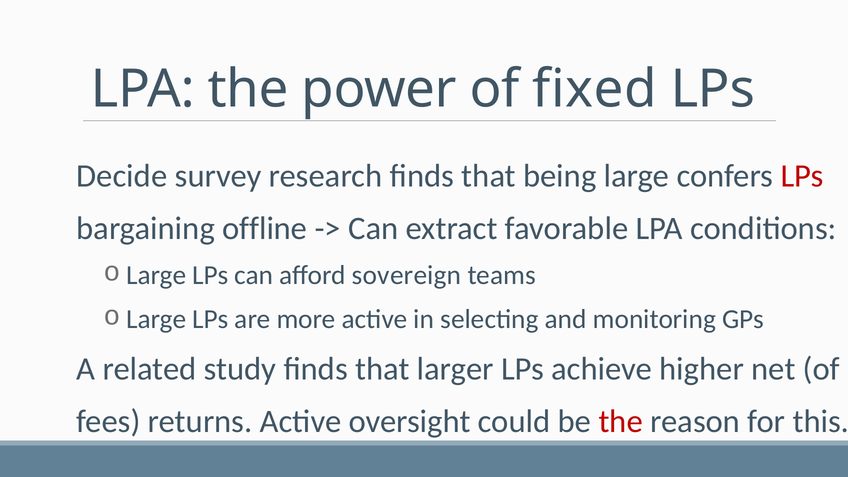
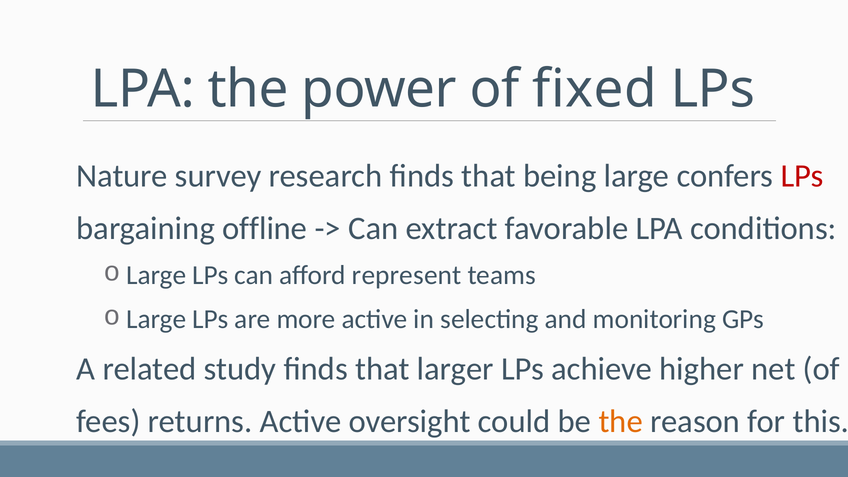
Decide: Decide -> Nature (122, 176)
sovereign: sovereign -> represent (407, 275)
the colour: red -> orange (621, 422)
